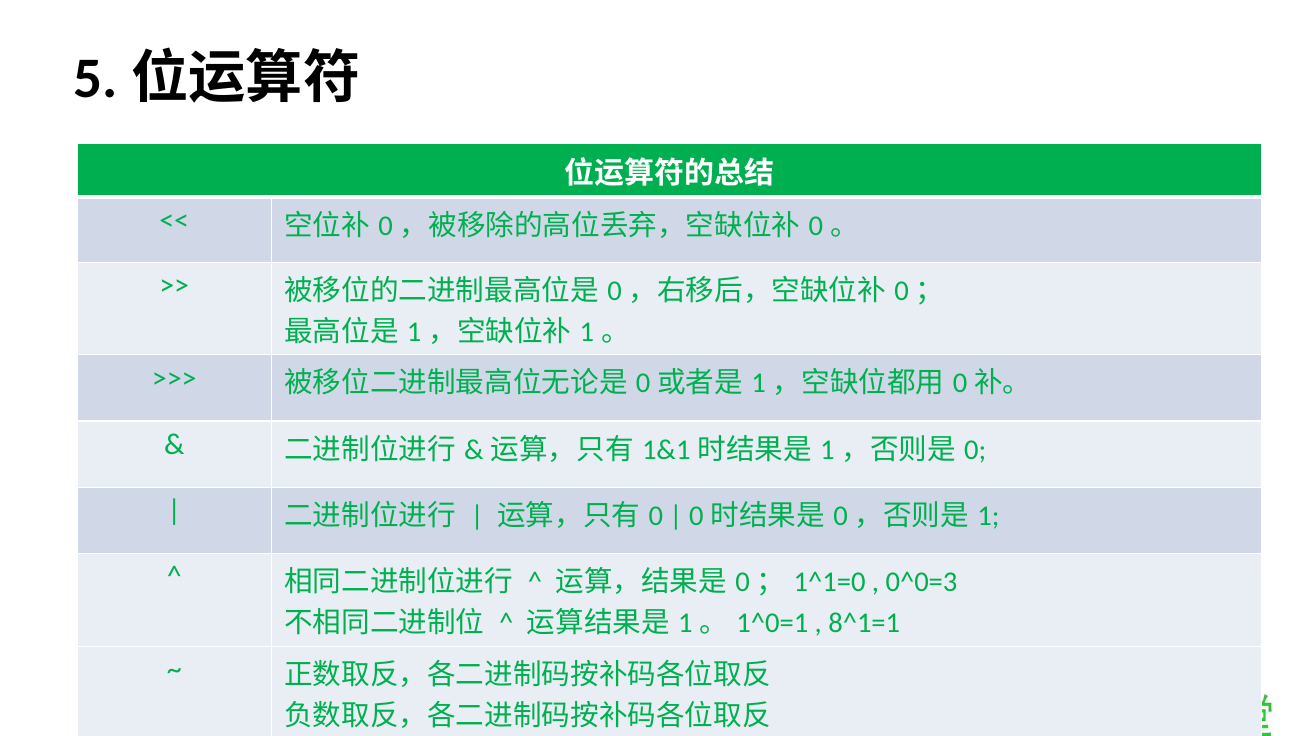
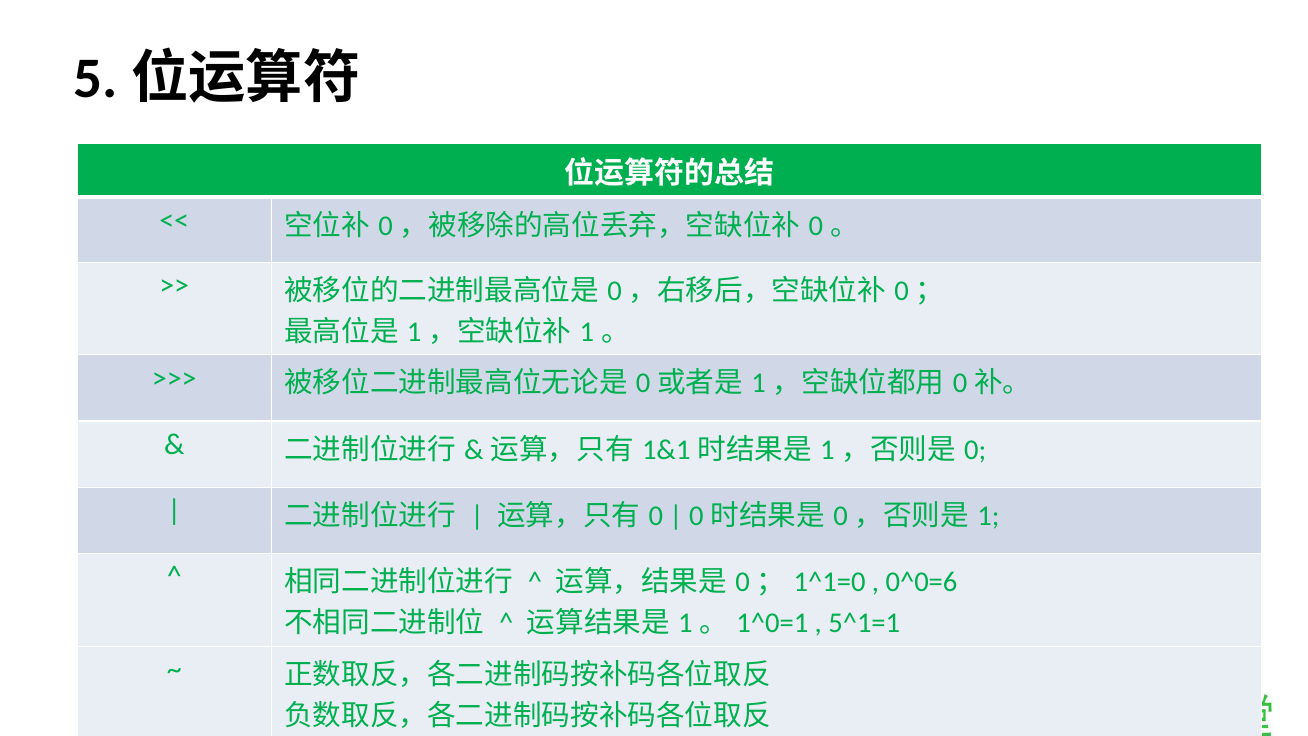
0^0=3: 0^0=3 -> 0^0=6 (922, 582)
8^1=1: 8^1=1 -> 5^1=1 (864, 623)
